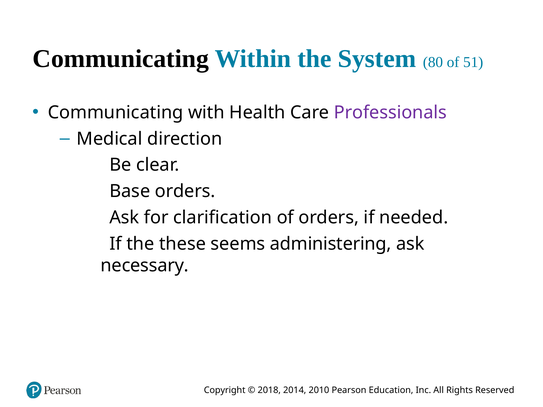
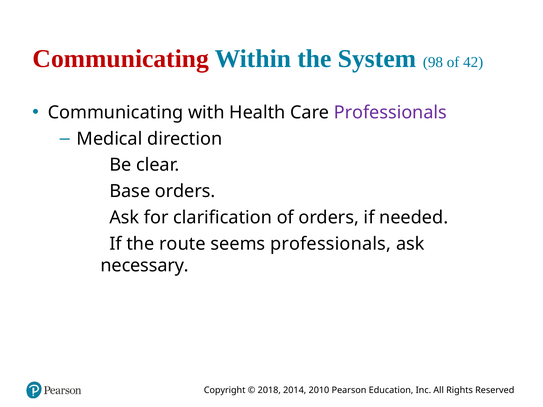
Communicating colour: black -> red (121, 59)
80: 80 -> 98 (433, 62)
51: 51 -> 42 (473, 62)
these: these -> route (182, 244)
seems administering: administering -> professionals (331, 244)
